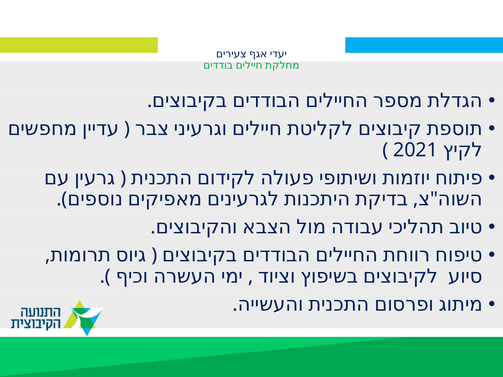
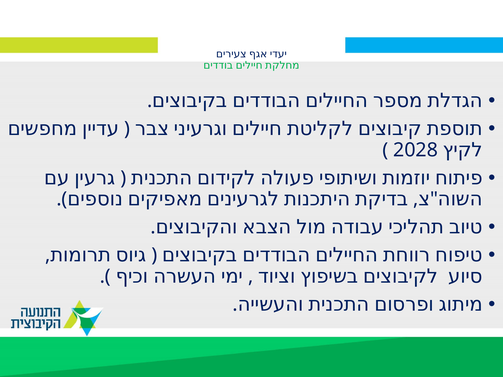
2021: 2021 -> 2028 (416, 150)
